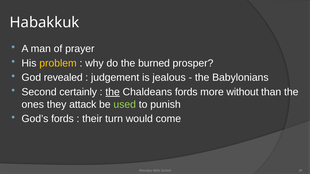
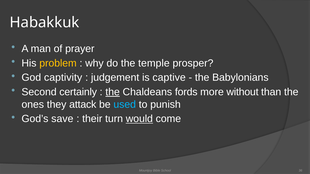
burned: burned -> temple (154, 63)
revealed: revealed -> captivity (63, 78)
jealous: jealous -> captive (169, 78)
used colour: light green -> light blue (125, 105)
God’s fords: fords -> save (62, 119)
would underline: none -> present (139, 119)
